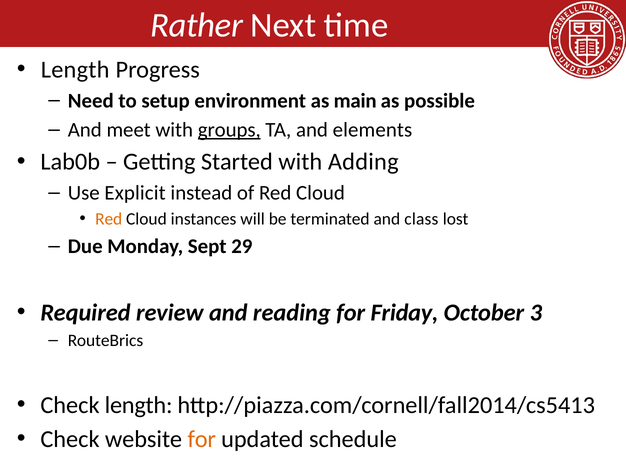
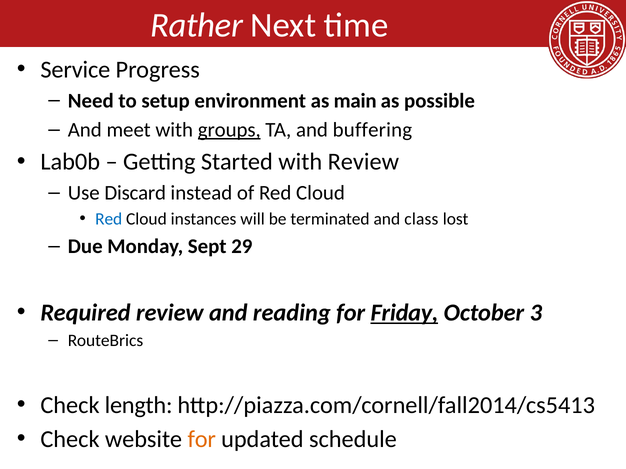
Length: Length -> Service (75, 70)
elements: elements -> buffering (372, 130)
with Adding: Adding -> Review (363, 162)
Explicit: Explicit -> Discard (135, 193)
Red colour: orange -> blue (109, 219)
Friday underline: none -> present (404, 313)
